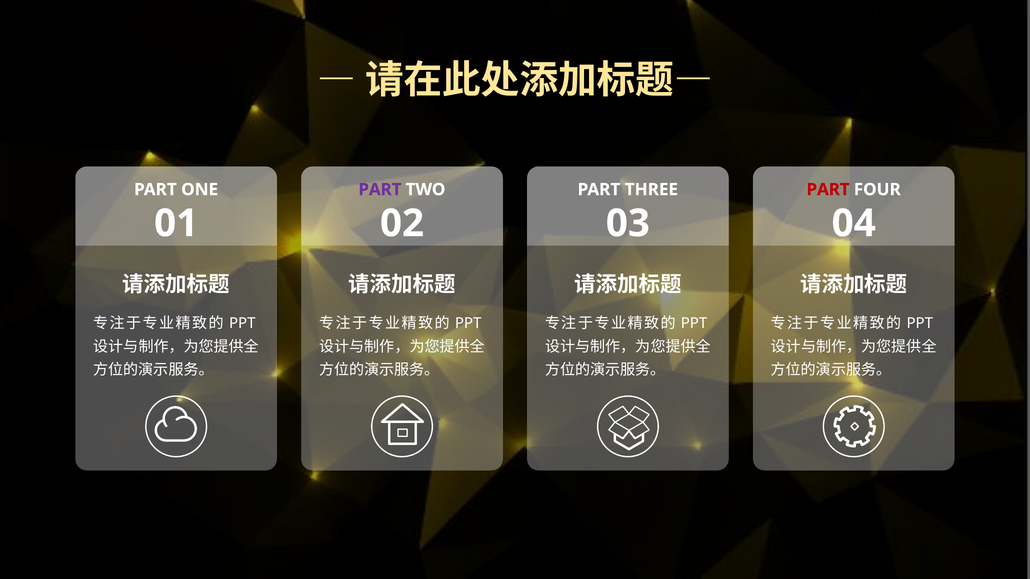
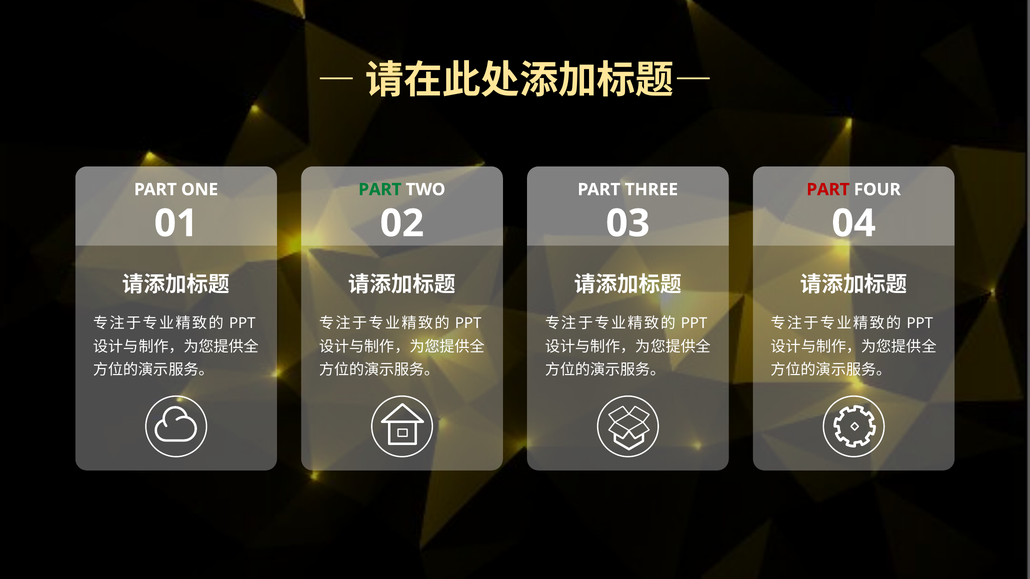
PART colour: purple -> green (380, 190)
